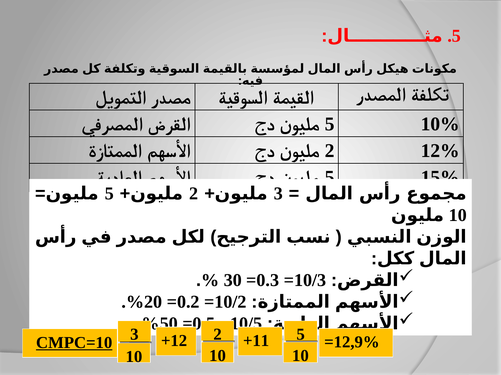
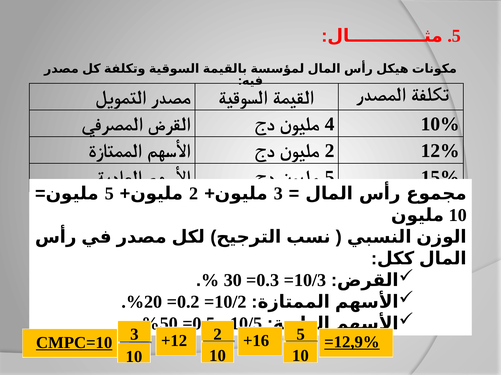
5: 5 -> 4 (330, 124)
+11: +11 -> +16 (256, 341)
=12,9% underline: none -> present (352, 343)
